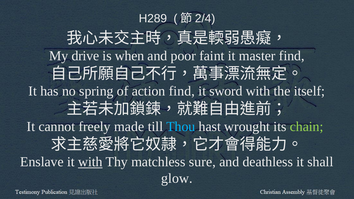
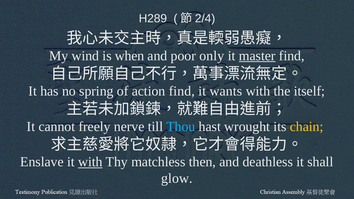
drive: drive -> wind (85, 56)
faint: faint -> only (212, 56)
master underline: none -> present (257, 56)
sword: sword -> wants (226, 91)
made: made -> nerve (129, 127)
chain colour: light green -> yellow (307, 127)
sure: sure -> then (202, 162)
